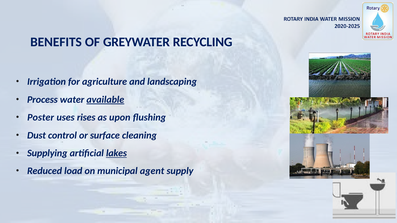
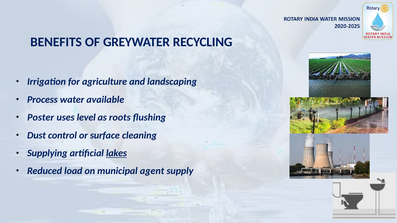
available underline: present -> none (105, 100)
rises: rises -> level (86, 117)
upon: upon -> roots (120, 117)
